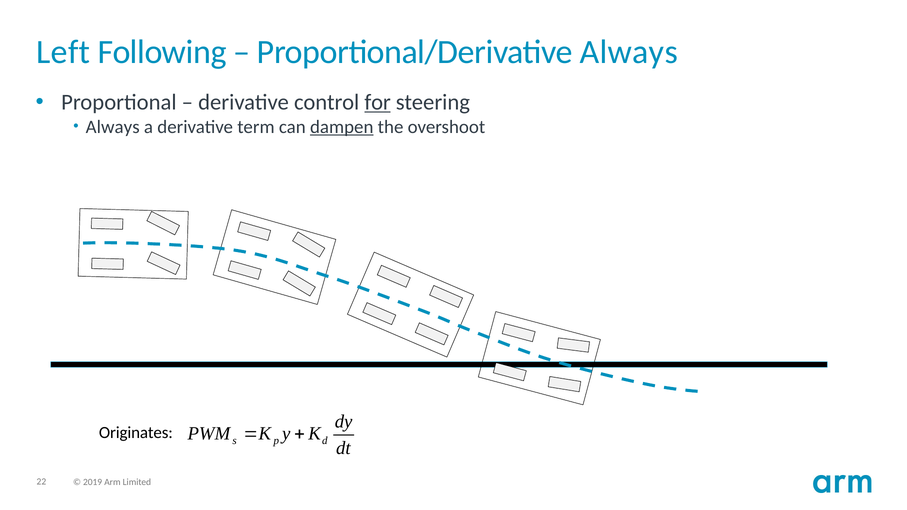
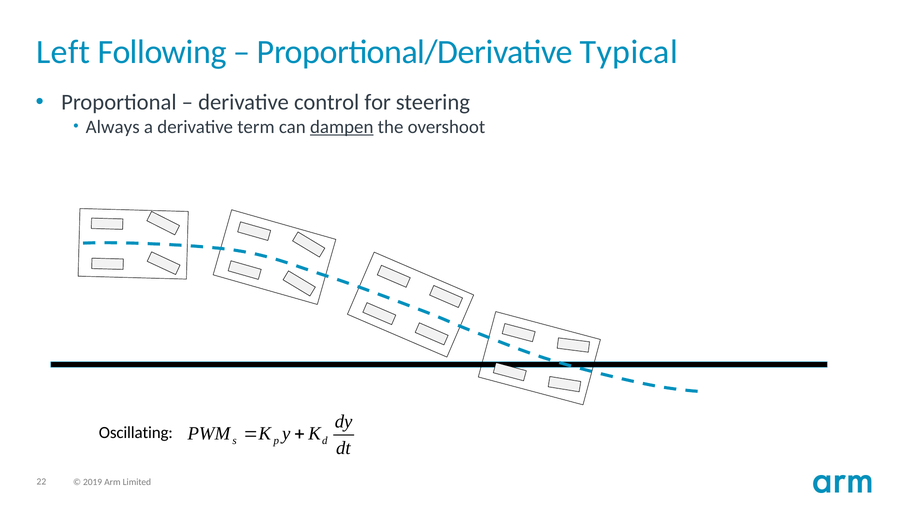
Proportional/Derivative Always: Always -> Typical (629, 52)
for underline: present -> none (378, 102)
Originates: Originates -> Oscillating (136, 433)
